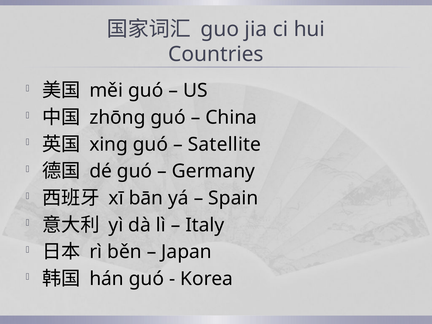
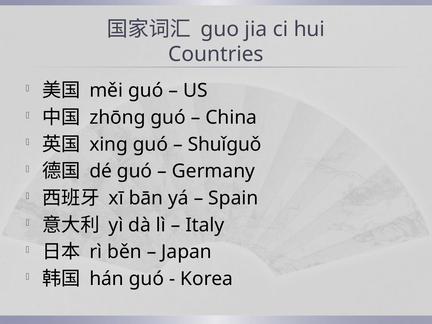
Satellite: Satellite -> Shuǐguǒ (225, 144)
